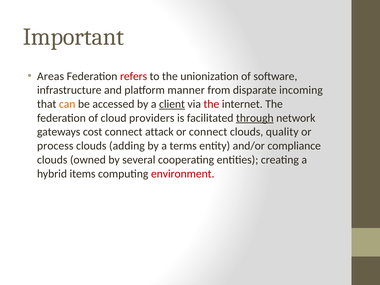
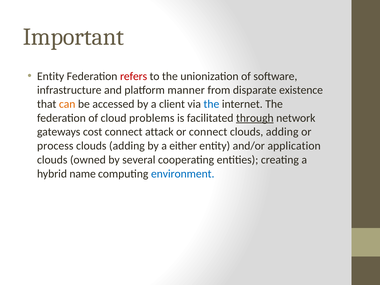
Areas: Areas -> Entity (51, 76)
incoming: incoming -> existence (301, 90)
client underline: present -> none (172, 104)
the colour: red -> blue (211, 104)
providers: providers -> problems (152, 118)
quality: quality -> adding (282, 132)
terms: terms -> either (183, 146)
compliance: compliance -> application (294, 146)
items: items -> name (83, 174)
environment colour: red -> blue (183, 174)
